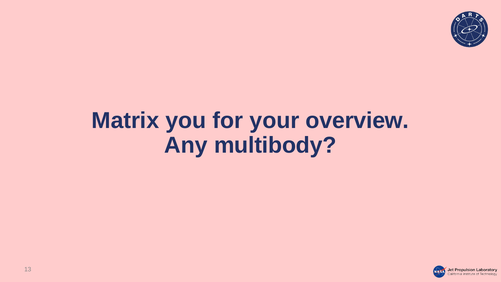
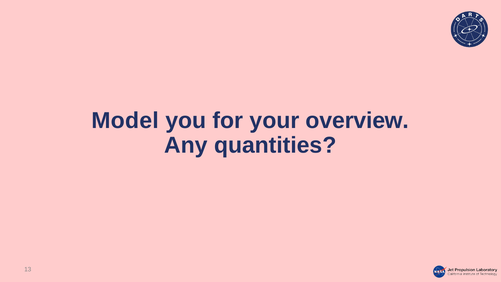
Matrix: Matrix -> Model (125, 120)
multibody: multibody -> quantities (275, 145)
